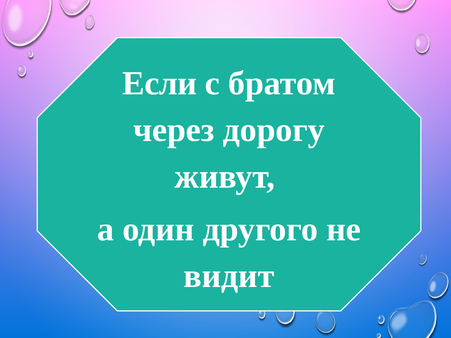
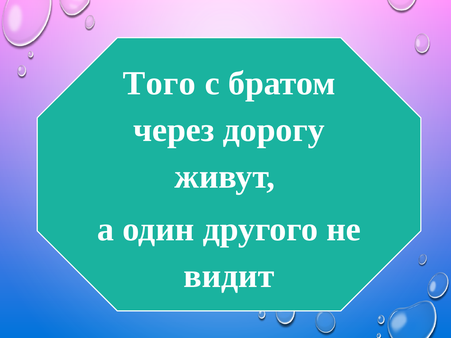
Если: Если -> Того (159, 83)
